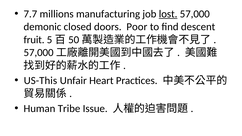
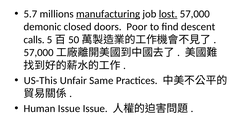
7.7: 7.7 -> 5.7 (30, 14)
manufacturing underline: none -> present (108, 14)
fruit: fruit -> calls (34, 40)
Heart: Heart -> Same (101, 81)
Human Tribe: Tribe -> Issue (69, 109)
